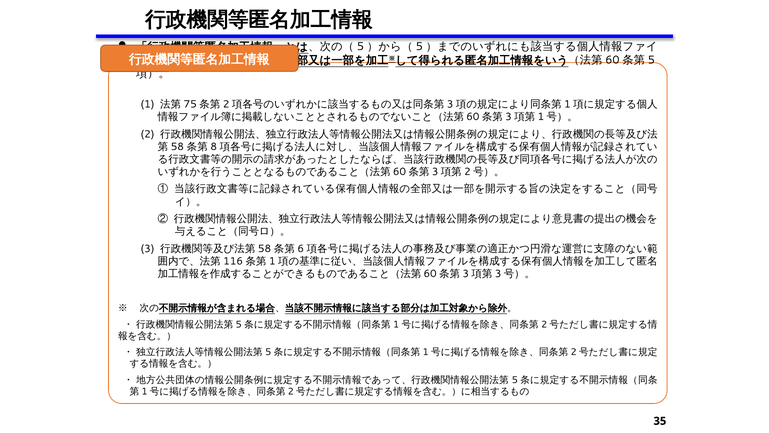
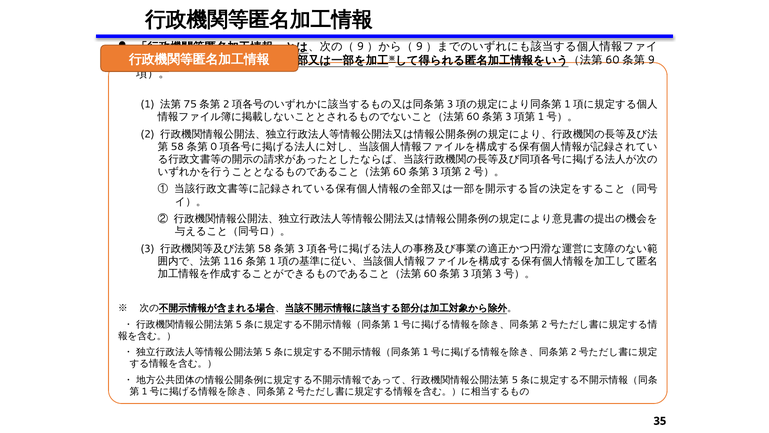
5: 5 -> 9 (361, 47)
5: 5 -> 9 (419, 47)
5: 5 -> 9 (651, 60)
8: 8 -> 0 (214, 147)
6: 6 -> 3 (301, 249)
